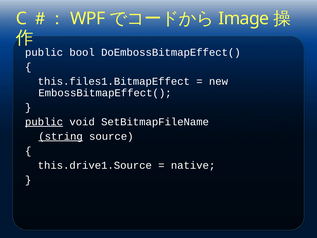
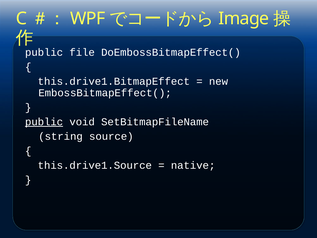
bool: bool -> file (82, 52)
this.files1.BitmapEffect: this.files1.BitmapEffect -> this.drive1.BitmapEffect (114, 81)
string underline: present -> none (61, 136)
